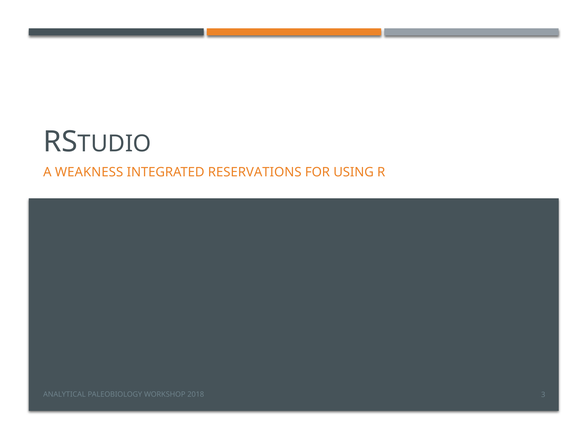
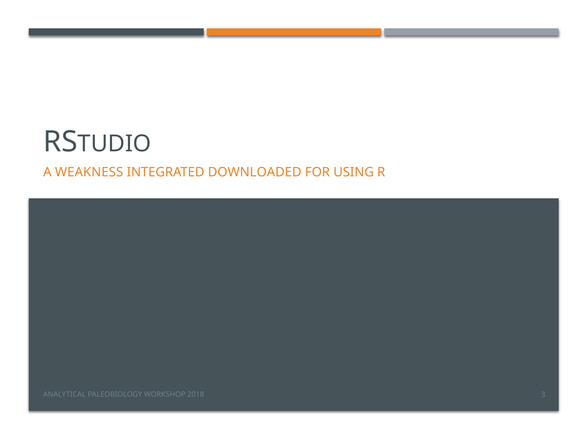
RESERVATIONS: RESERVATIONS -> DOWNLOADED (255, 172)
